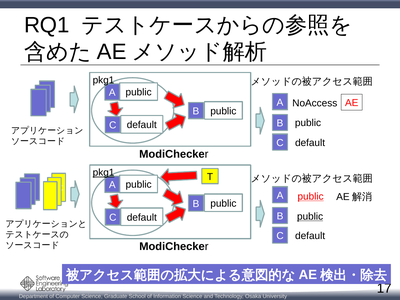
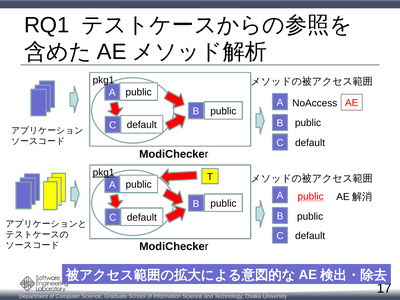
public underline: present -> none (310, 217)
